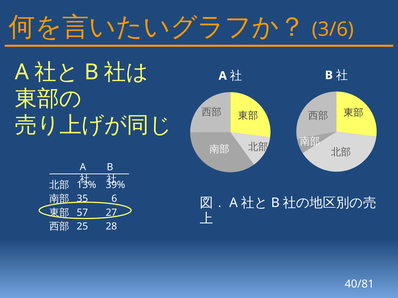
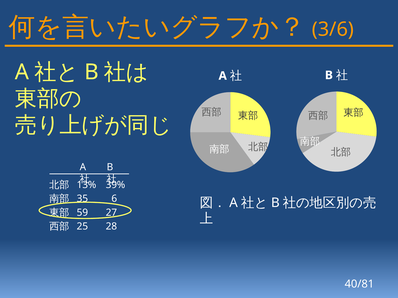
57: 57 -> 59 (82, 213)
